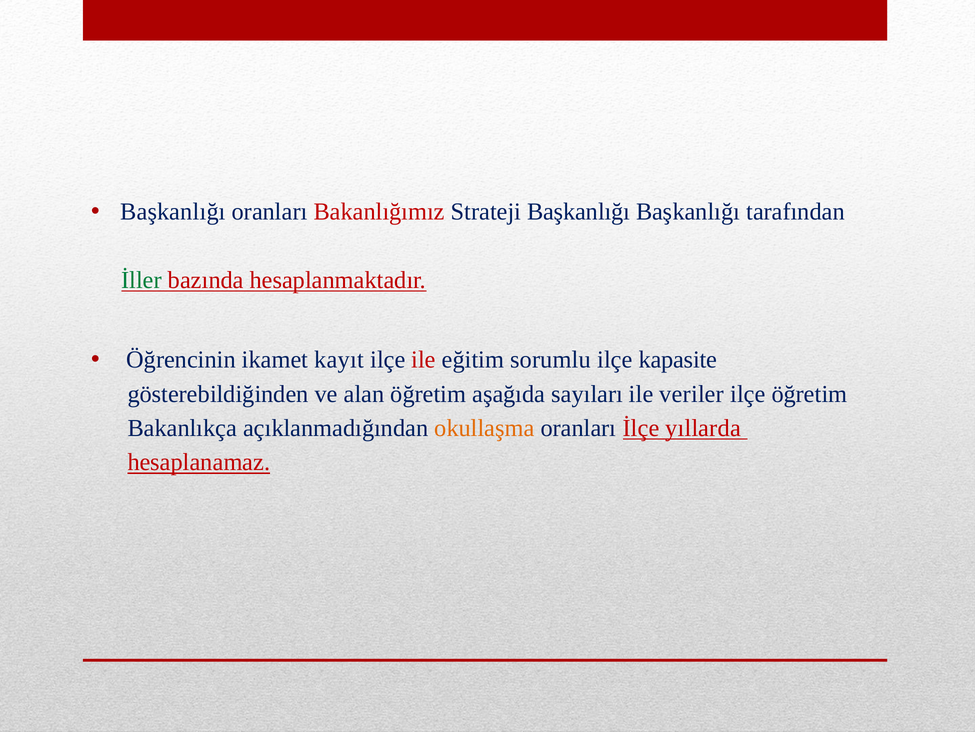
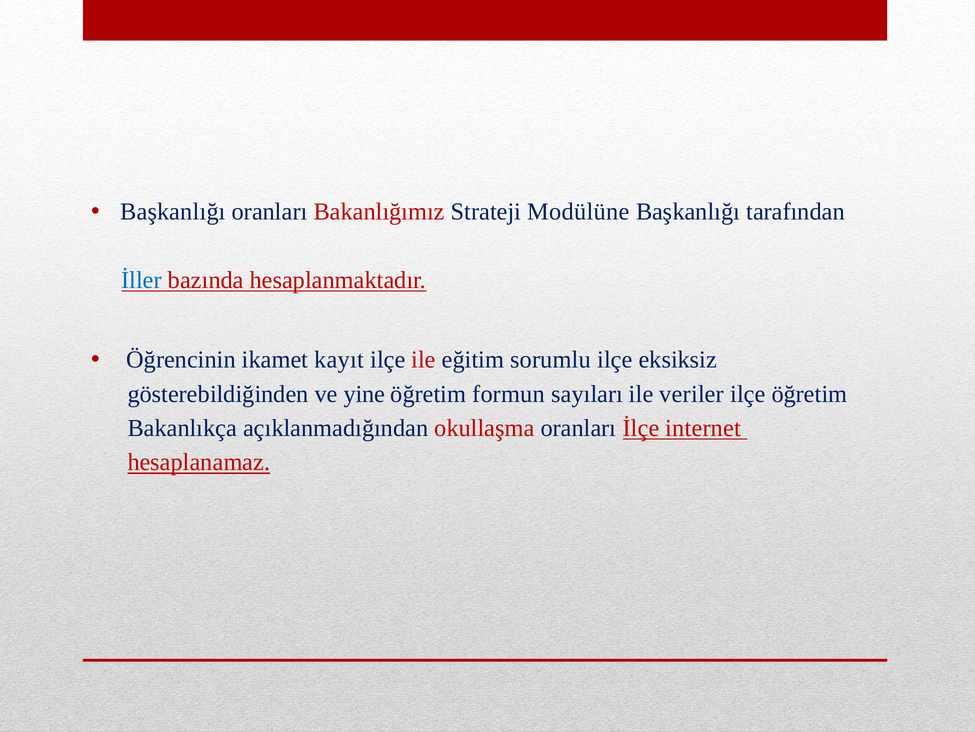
Strateji Başkanlığı: Başkanlığı -> Modülüne (578, 212)
İller colour: green -> blue (142, 280)
kapasite: kapasite -> eksiksiz (678, 360)
alan: alan -> yine (364, 394)
aşağıda: aşağıda -> formun (509, 394)
okullaşma colour: orange -> red (484, 428)
yıllarda: yıllarda -> internet (703, 428)
